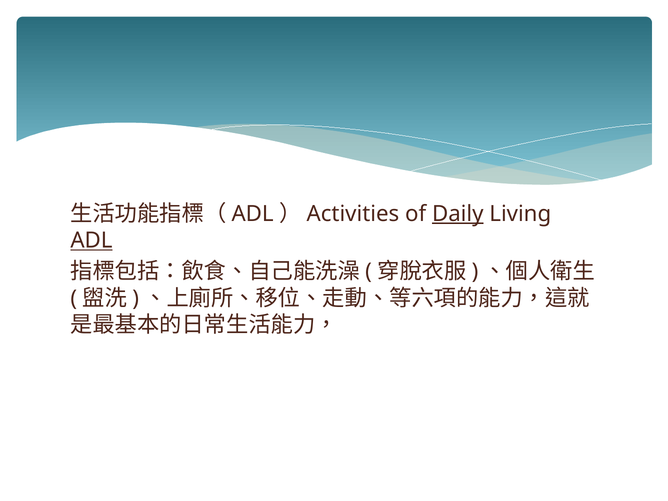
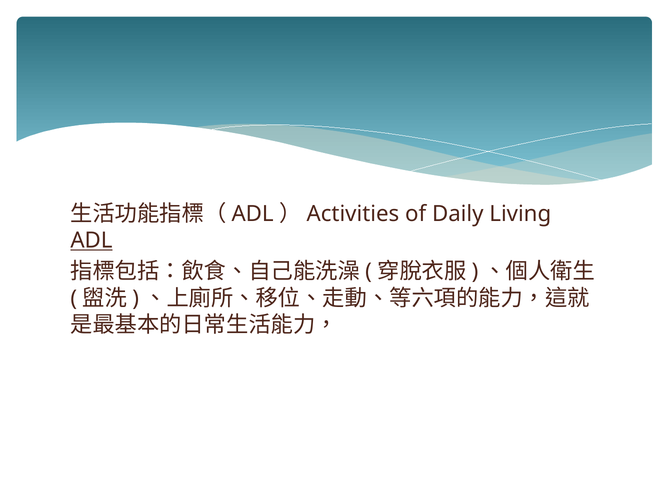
Daily underline: present -> none (458, 214)
